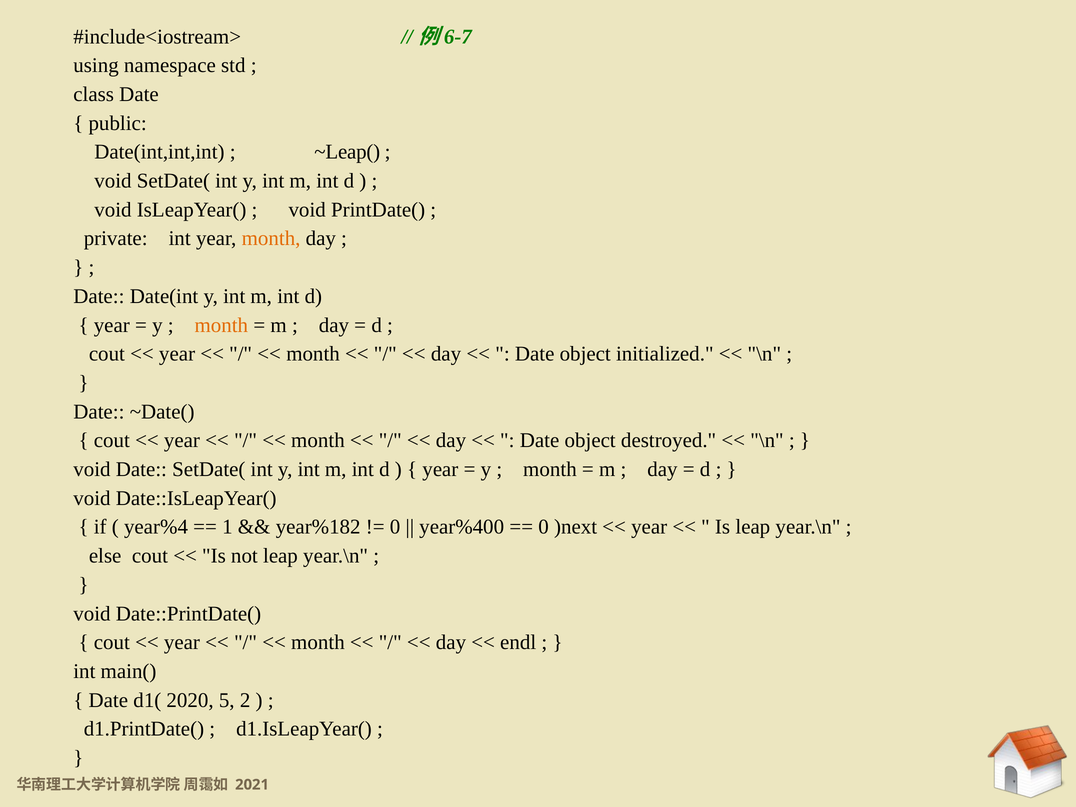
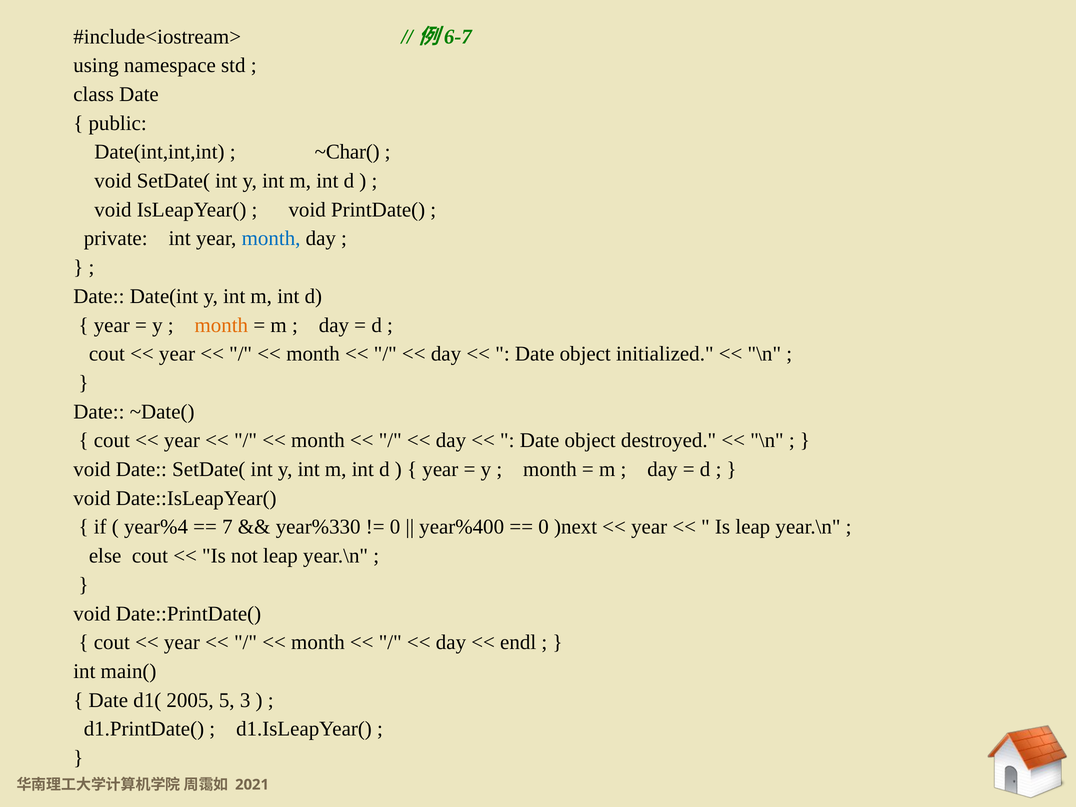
~Leap(: ~Leap( -> ~Char( (347, 152)
month colour: orange -> blue (271, 239)
1: 1 -> 7 (227, 527)
year%182: year%182 -> year%330 (318, 527)
2020: 2020 -> 2005 (190, 700)
2: 2 -> 3 (245, 700)
